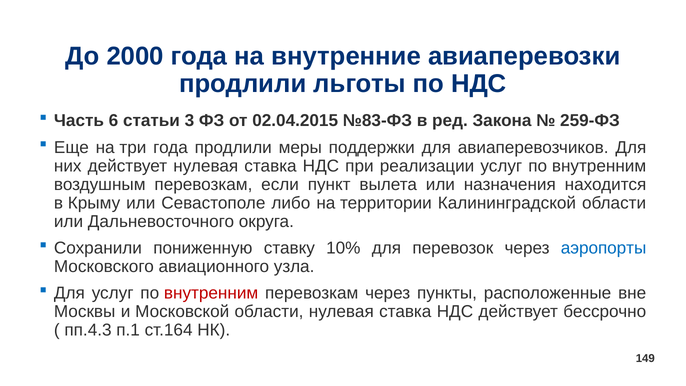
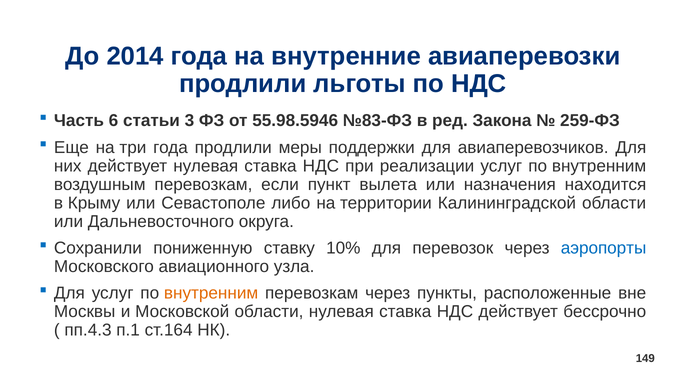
2000: 2000 -> 2014 (135, 56)
02.04.2015: 02.04.2015 -> 55.98.5946 (295, 121)
внутренним colour: red -> orange (211, 293)
